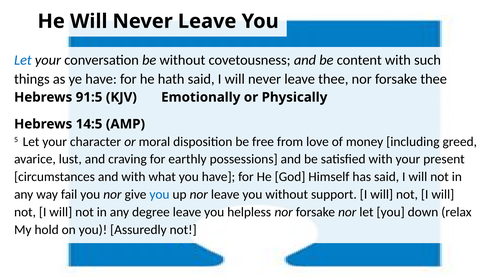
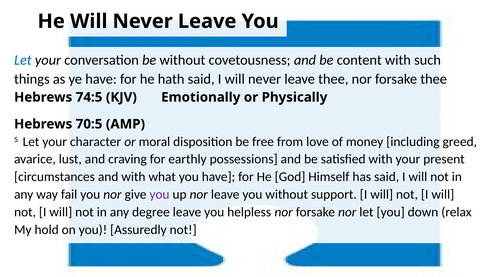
91:5: 91:5 -> 74:5 (89, 97)
14:5: 14:5 -> 70:5 (89, 124)
you colour: blue -> purple (159, 195)
